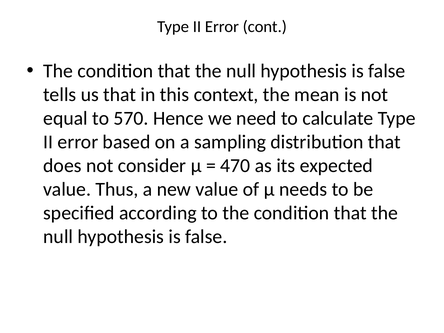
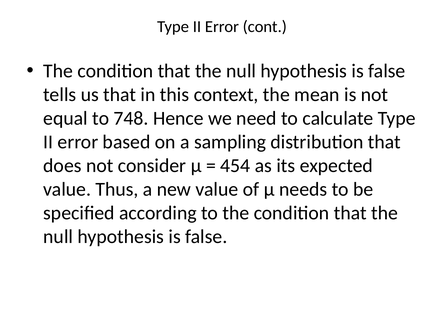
570: 570 -> 748 (131, 118)
470: 470 -> 454 (235, 166)
